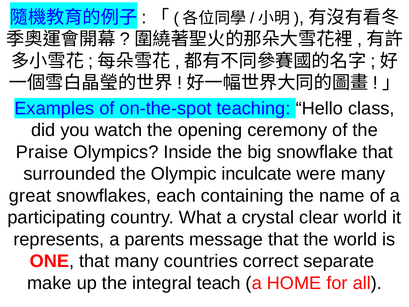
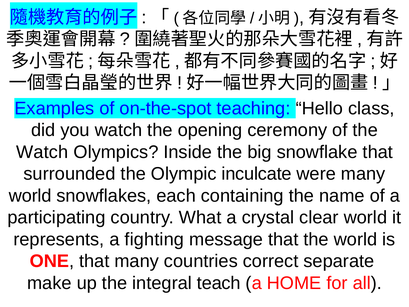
Praise: Praise -> Watch (42, 152)
great: great -> world (30, 196)
parents: parents -> fighting (154, 239)
